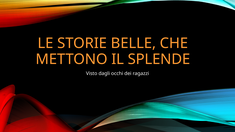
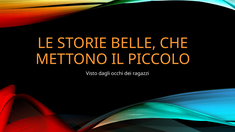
SPLENDE: SPLENDE -> PICCOLO (159, 59)
